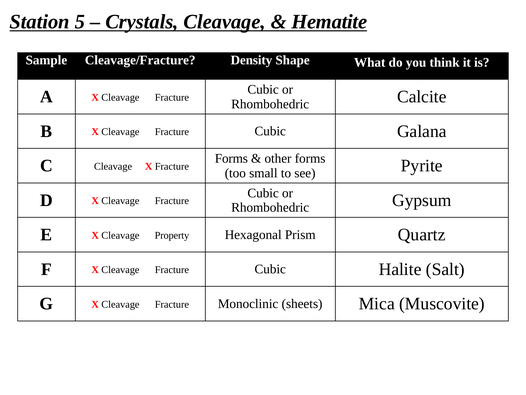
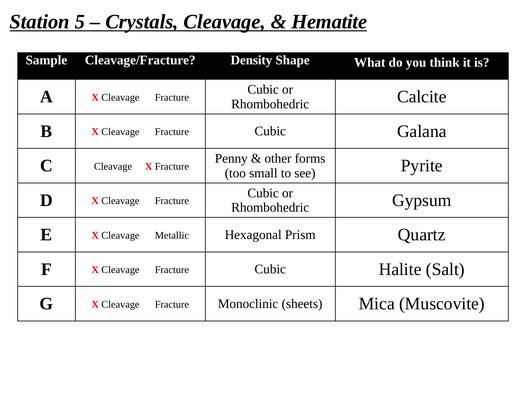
Forms: Forms -> Penny (231, 158)
Property: Property -> Metallic (172, 235)
